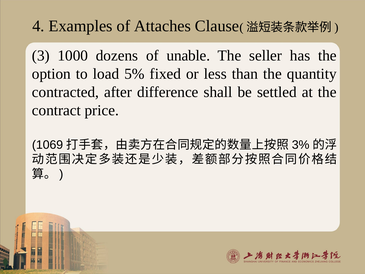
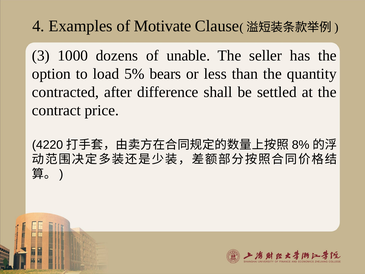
Attaches: Attaches -> Motivate (163, 26)
fixed: fixed -> bears (165, 74)
1069: 1069 -> 4220 (48, 145)
3%: 3% -> 8% (301, 145)
